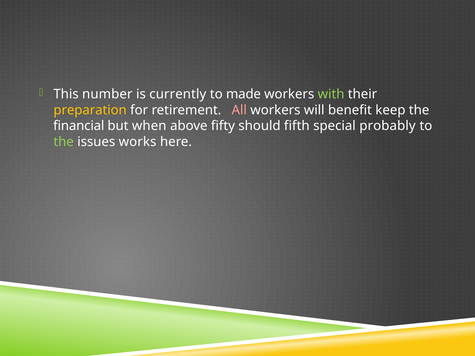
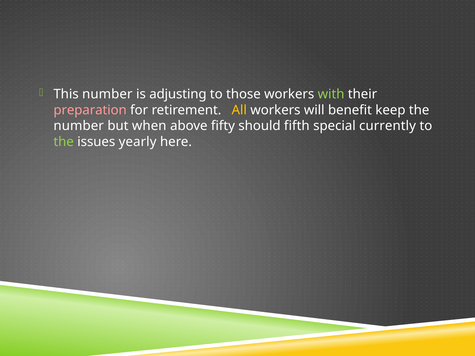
currently: currently -> adjusting (178, 94)
made: made -> those (243, 94)
preparation colour: yellow -> pink (90, 110)
All colour: pink -> yellow (239, 110)
financial: financial -> number (79, 126)
probably: probably -> currently (388, 126)
works: works -> yearly (138, 142)
